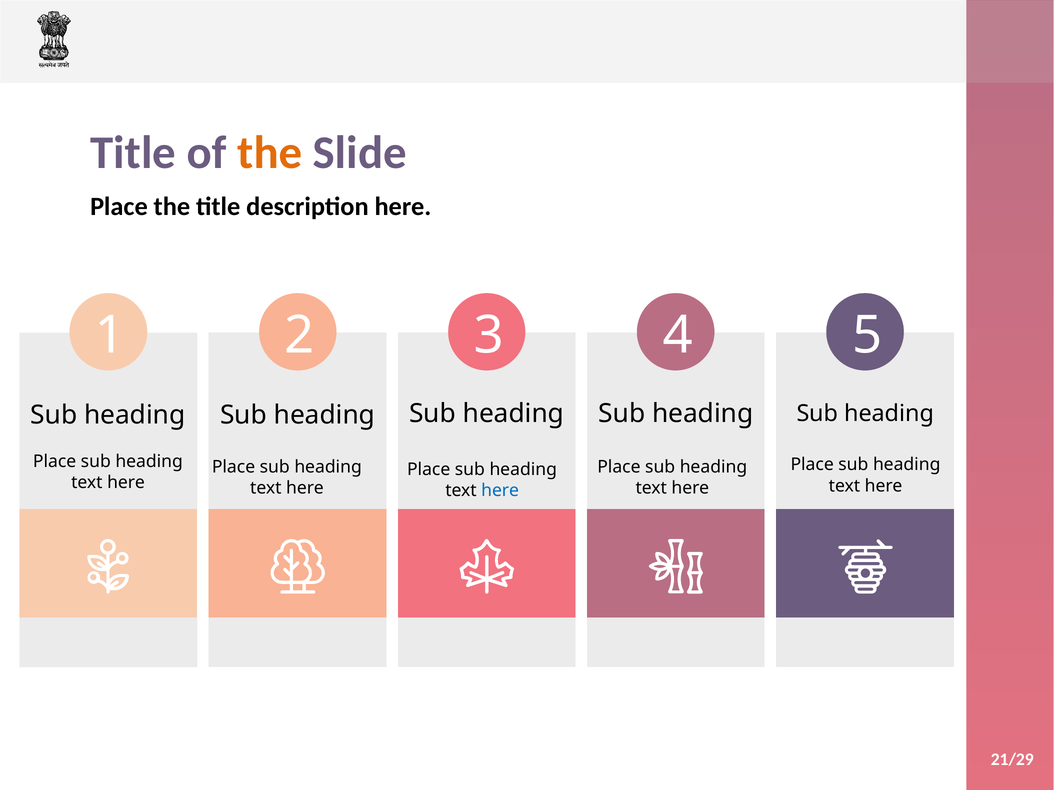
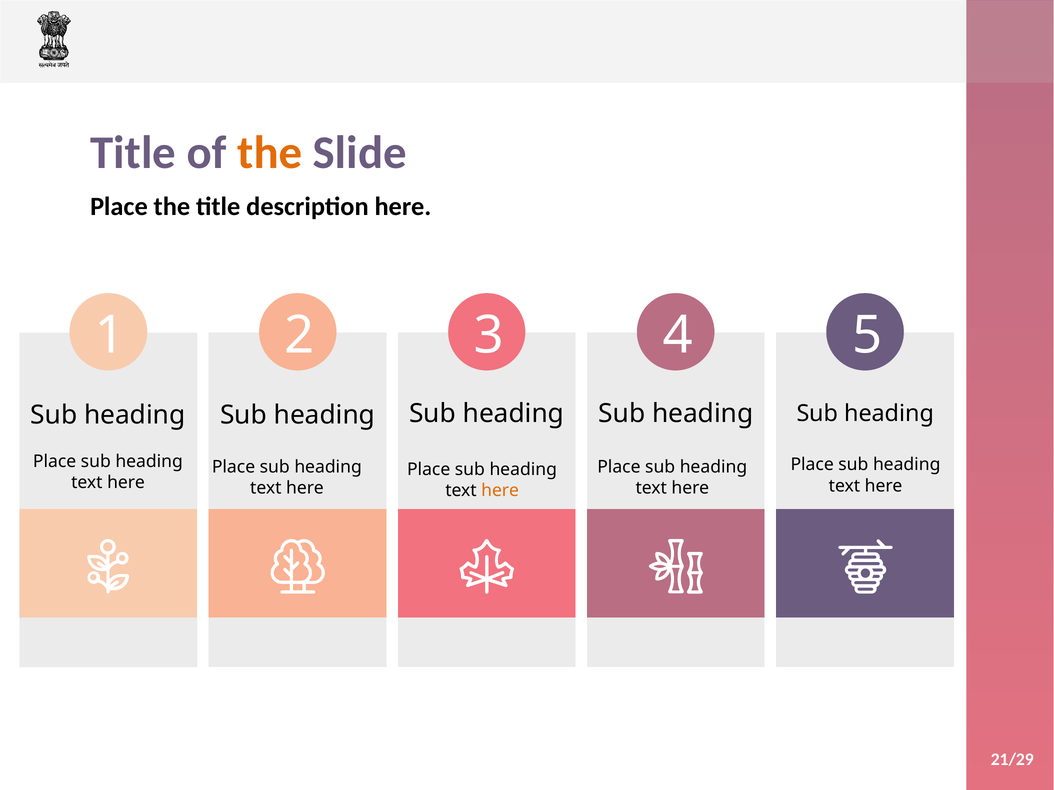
here colour: blue -> orange (500, 491)
